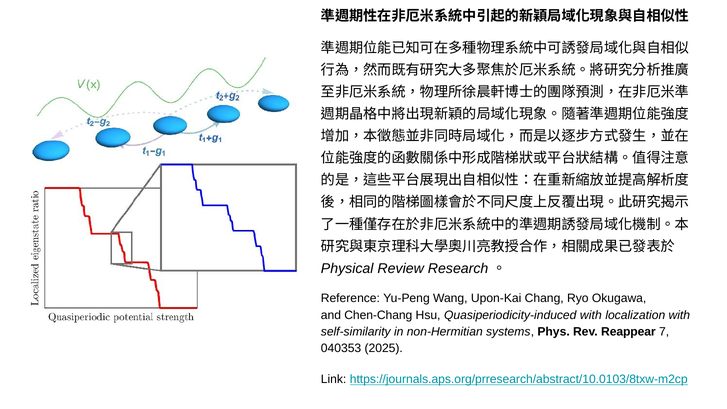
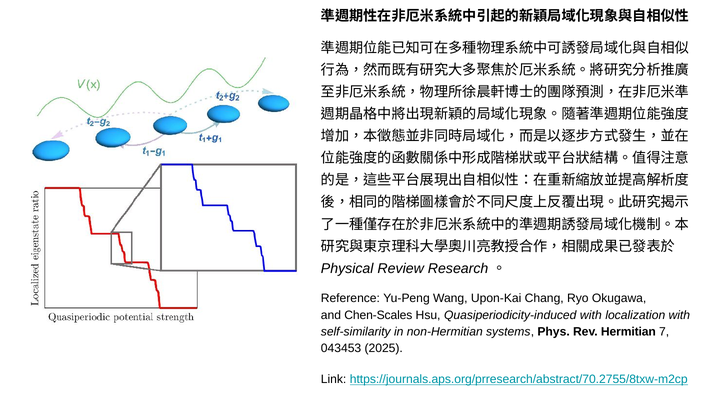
Chen-Chang: Chen-Chang -> Chen-Scales (378, 315)
Reappear: Reappear -> Hermitian (628, 332)
040353: 040353 -> 043453 (341, 348)
https://journals.aps.org/prresearch/abstract/10.0103/8txw-m2cp: https://journals.aps.org/prresearch/abstract/10.0103/8txw-m2cp -> https://journals.aps.org/prresearch/abstract/70.2755/8txw-m2cp (519, 379)
